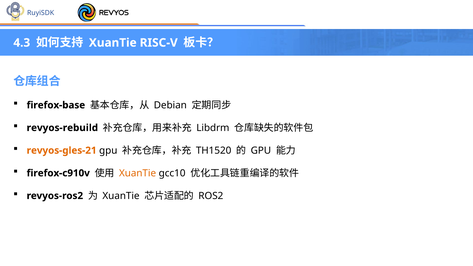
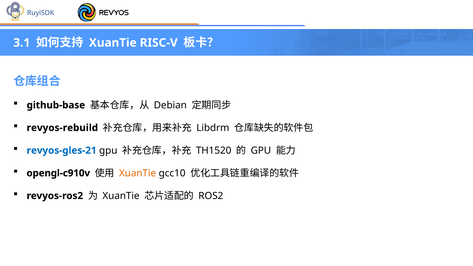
4.3: 4.3 -> 3.1 (22, 43)
firefox-base: firefox-base -> github-base (56, 105)
revyos-gles-21 colour: orange -> blue (62, 150)
firefox-c910v: firefox-c910v -> opengl-c910v (58, 173)
